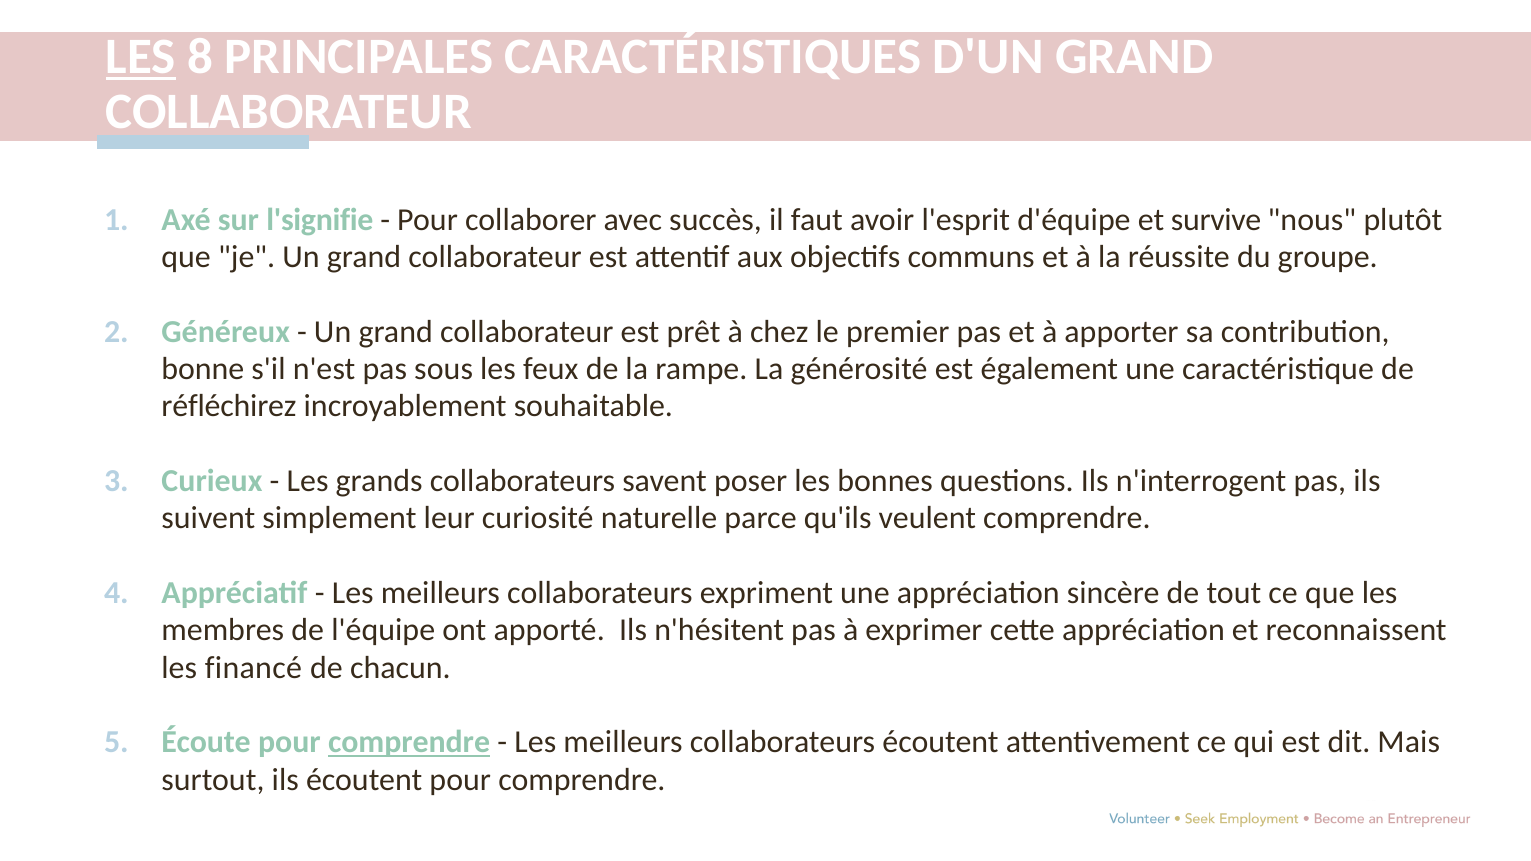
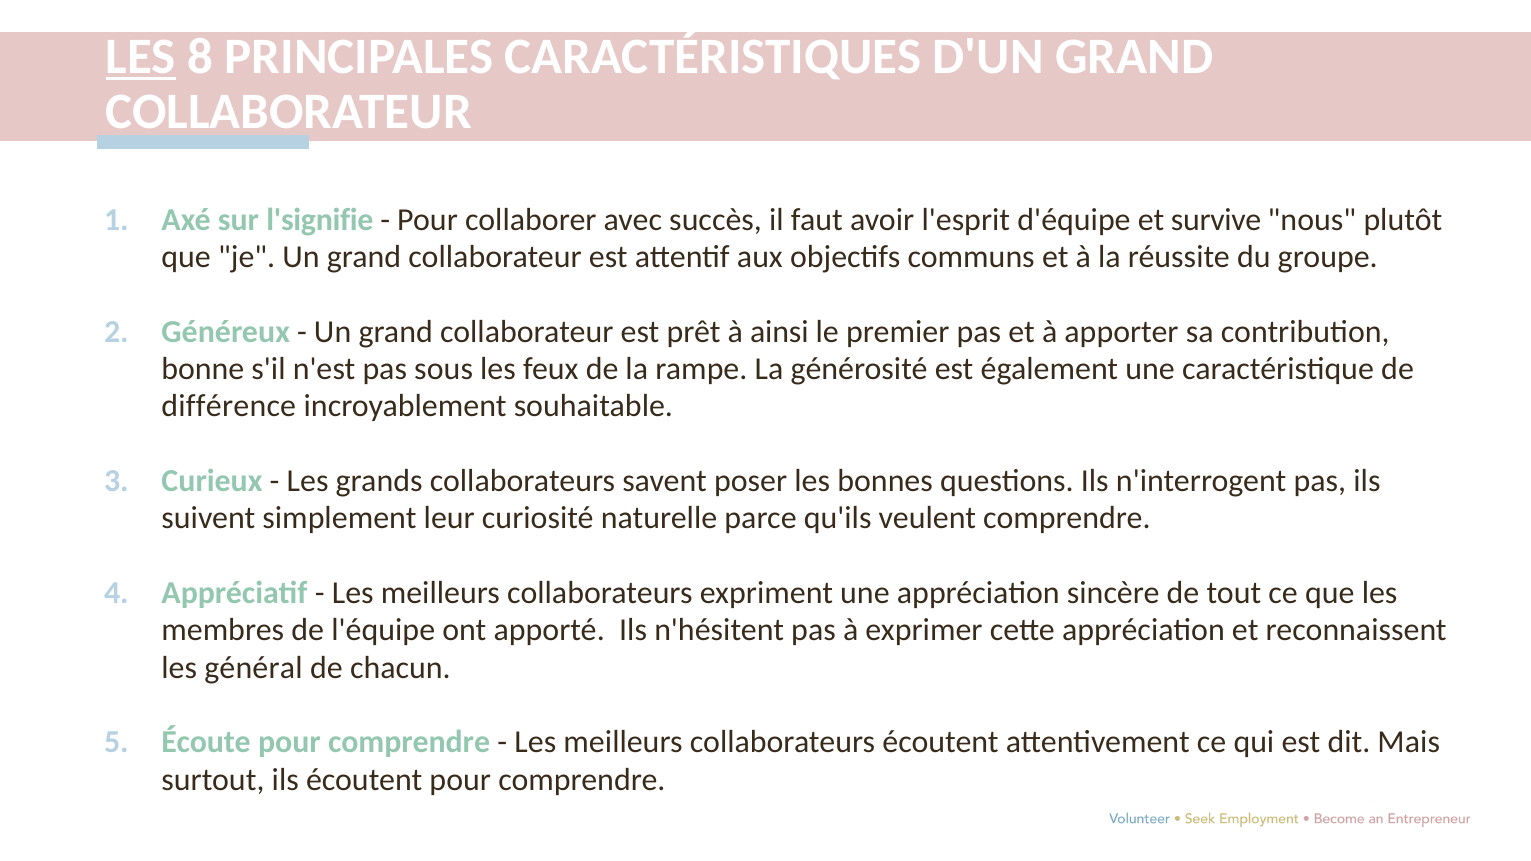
chez: chez -> ainsi (779, 332)
réfléchirez: réfléchirez -> différence (229, 407)
financé: financé -> général (253, 668)
comprendre underline: present -> none (409, 743)
